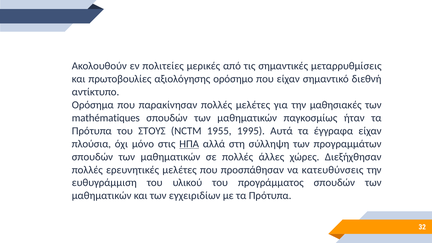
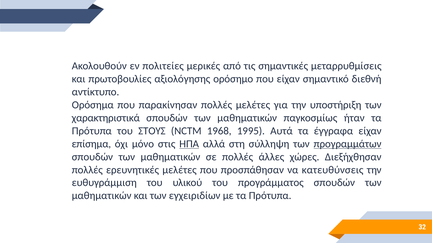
μαθησιακές: μαθησιακές -> υποστήριξη (336, 105)
mathématiques: mathématiques -> χαρακτηριστικά (106, 118)
1955: 1955 -> 1968 (219, 131)
πλούσια: πλούσια -> επίσημα (91, 144)
προγραμμάτων underline: none -> present (348, 144)
